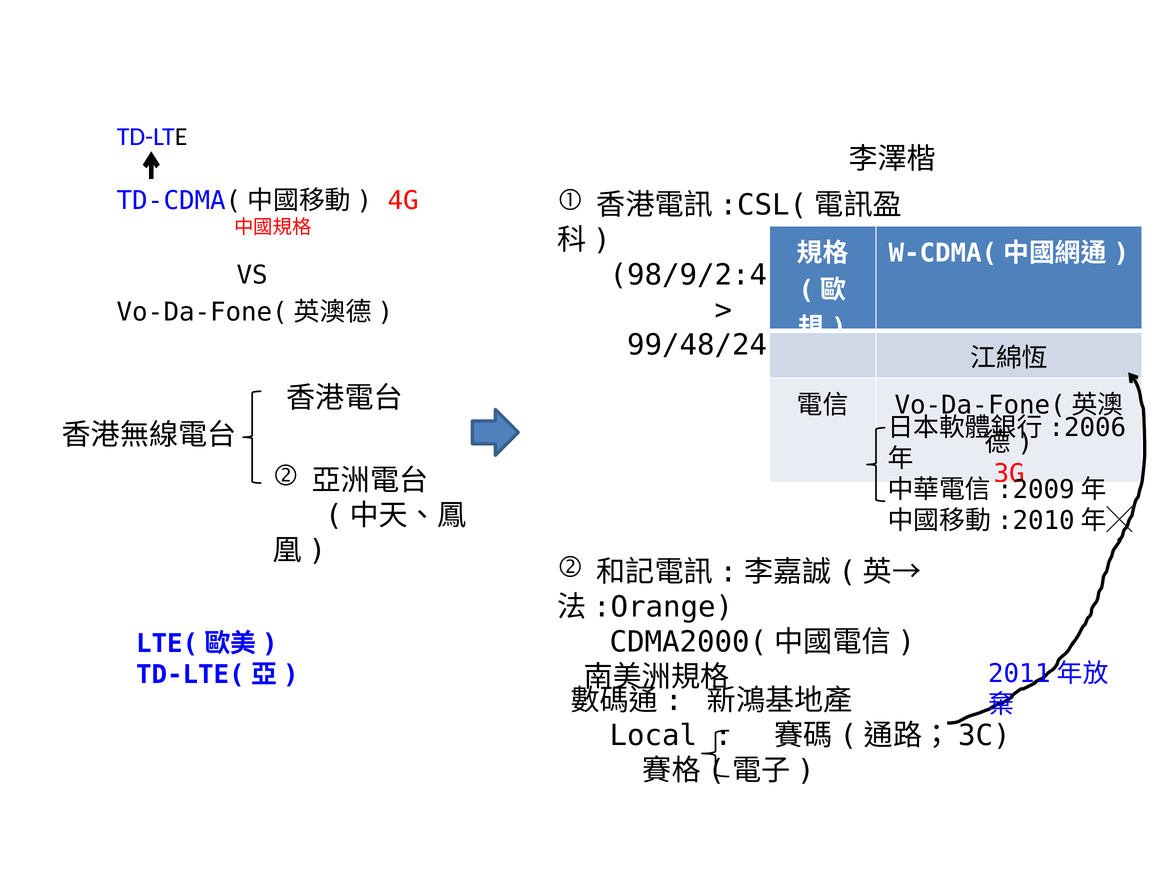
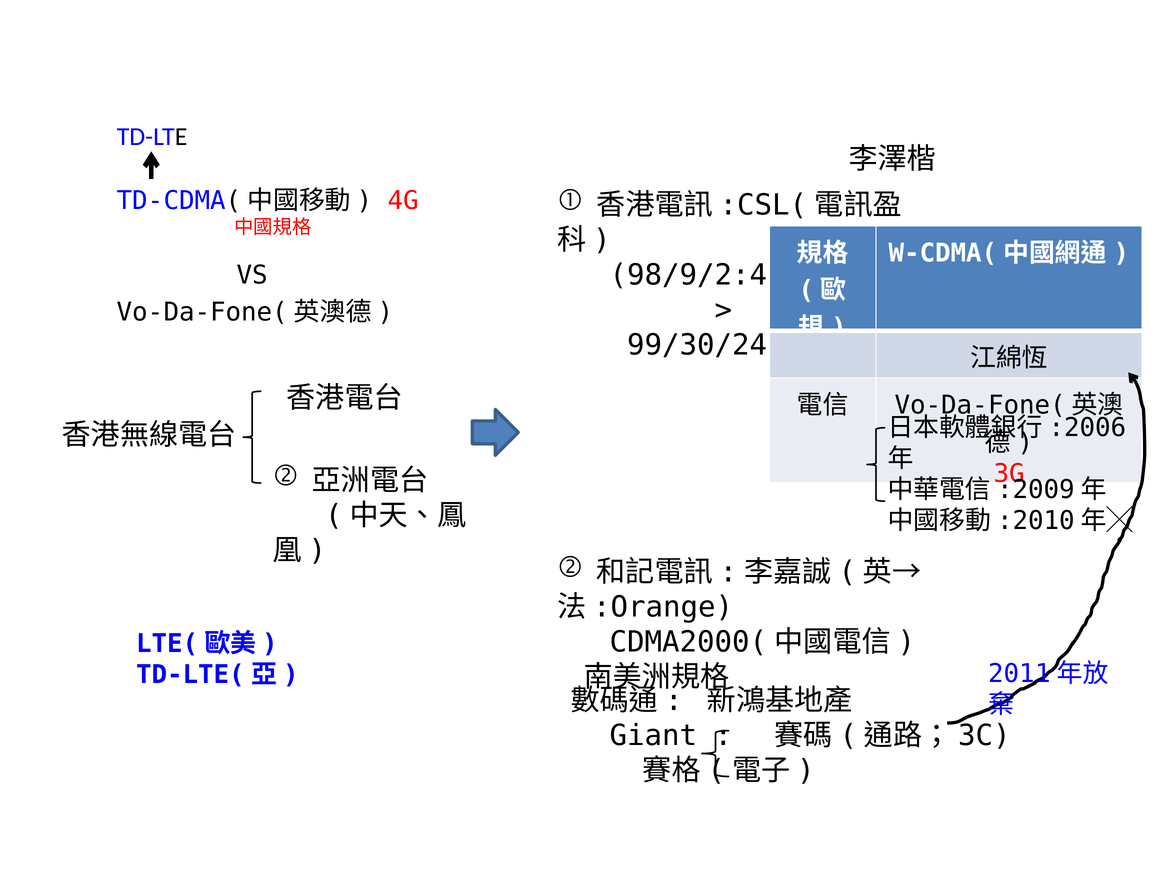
99/48/24: 99/48/24 -> 99/30/24 (697, 345)
Local: Local -> Giant (653, 736)
